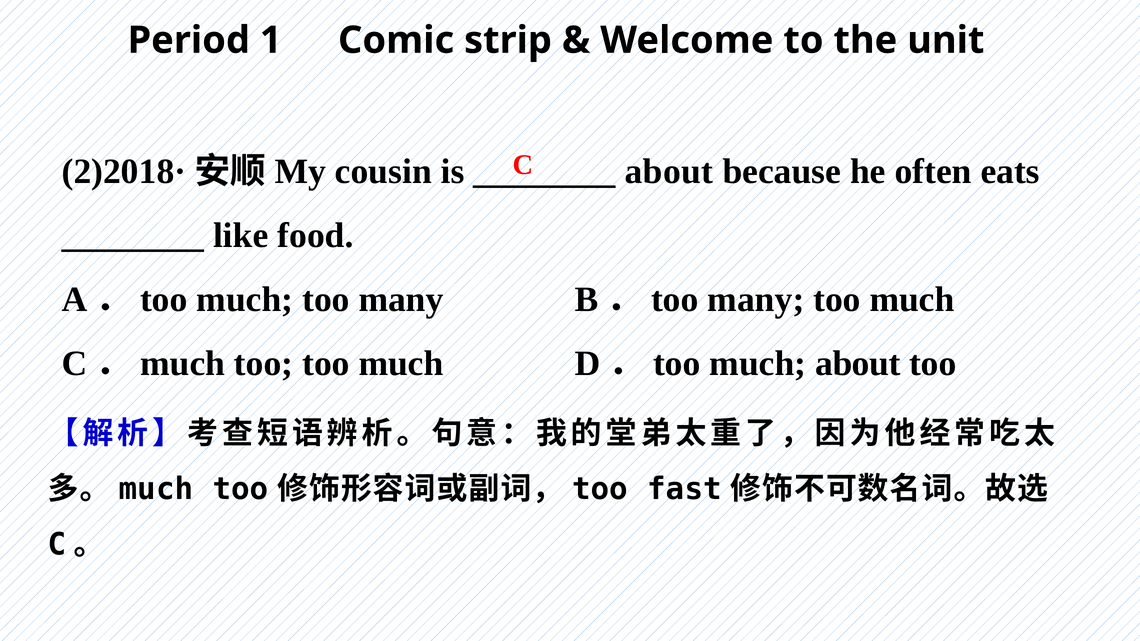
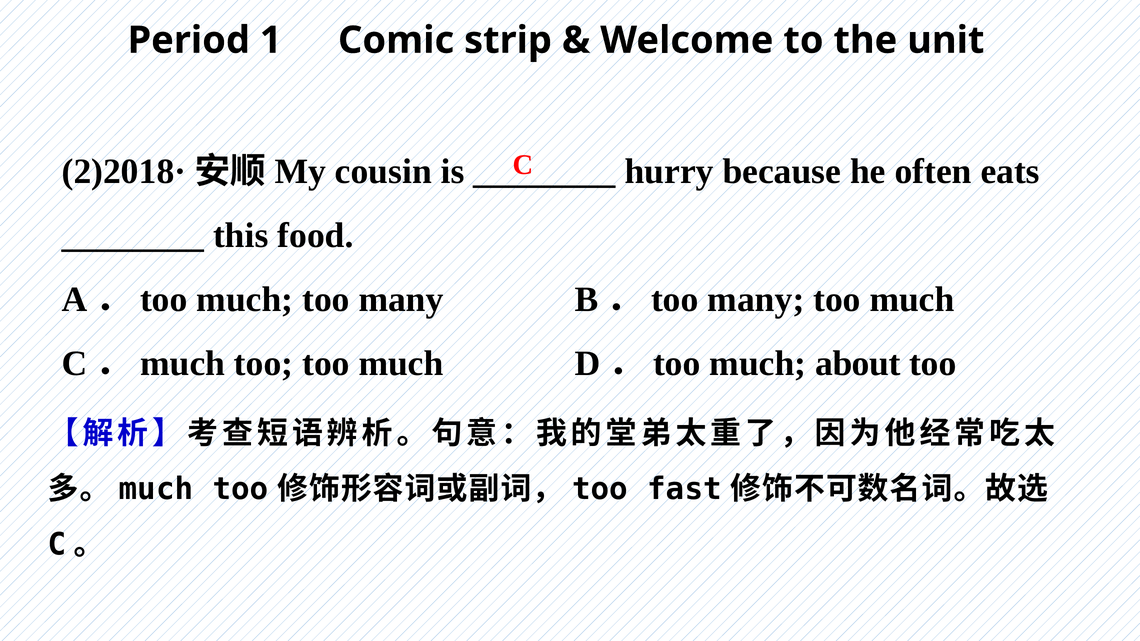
about: about -> hurry (669, 171)
like: like -> this (241, 235)
